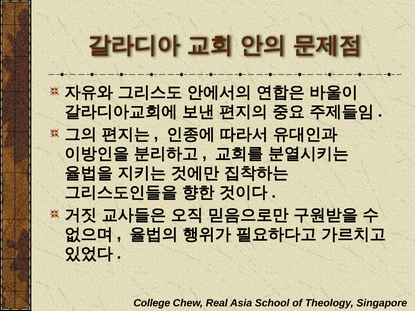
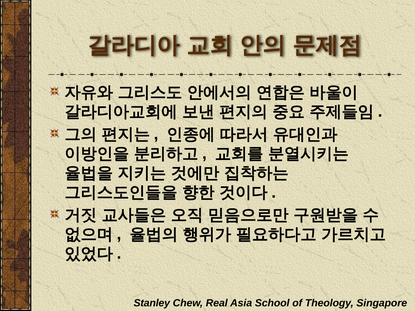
College: College -> Stanley (152, 303)
